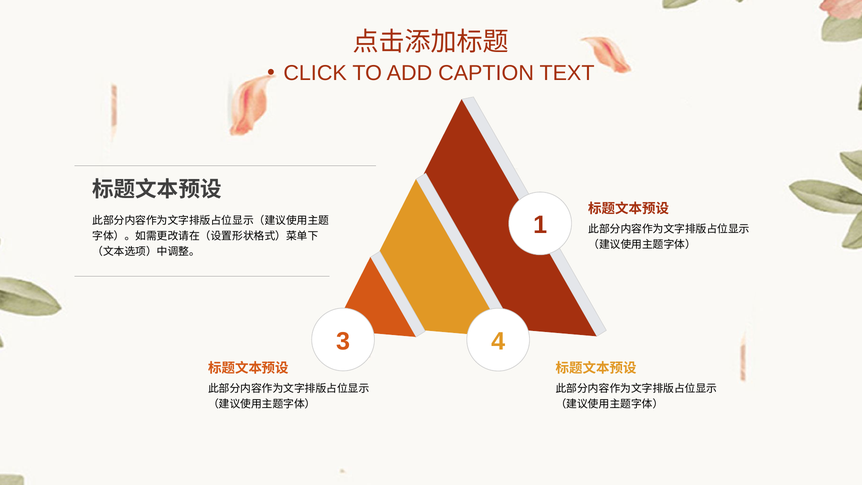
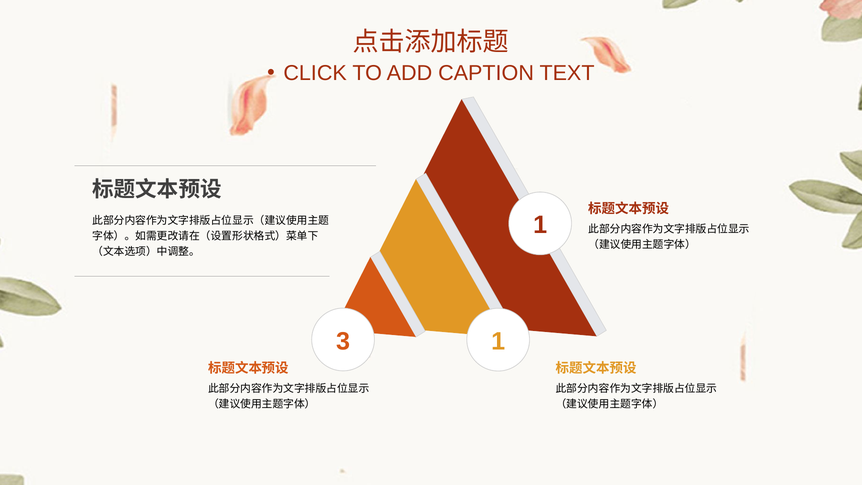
3 4: 4 -> 1 (498, 341)
